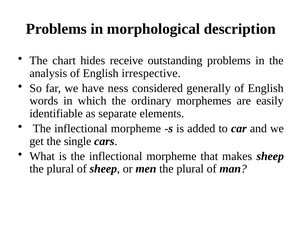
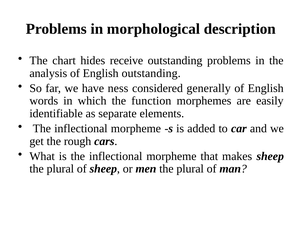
English irrespective: irrespective -> outstanding (151, 73)
ordinary: ordinary -> function (151, 101)
single: single -> rough (78, 141)
